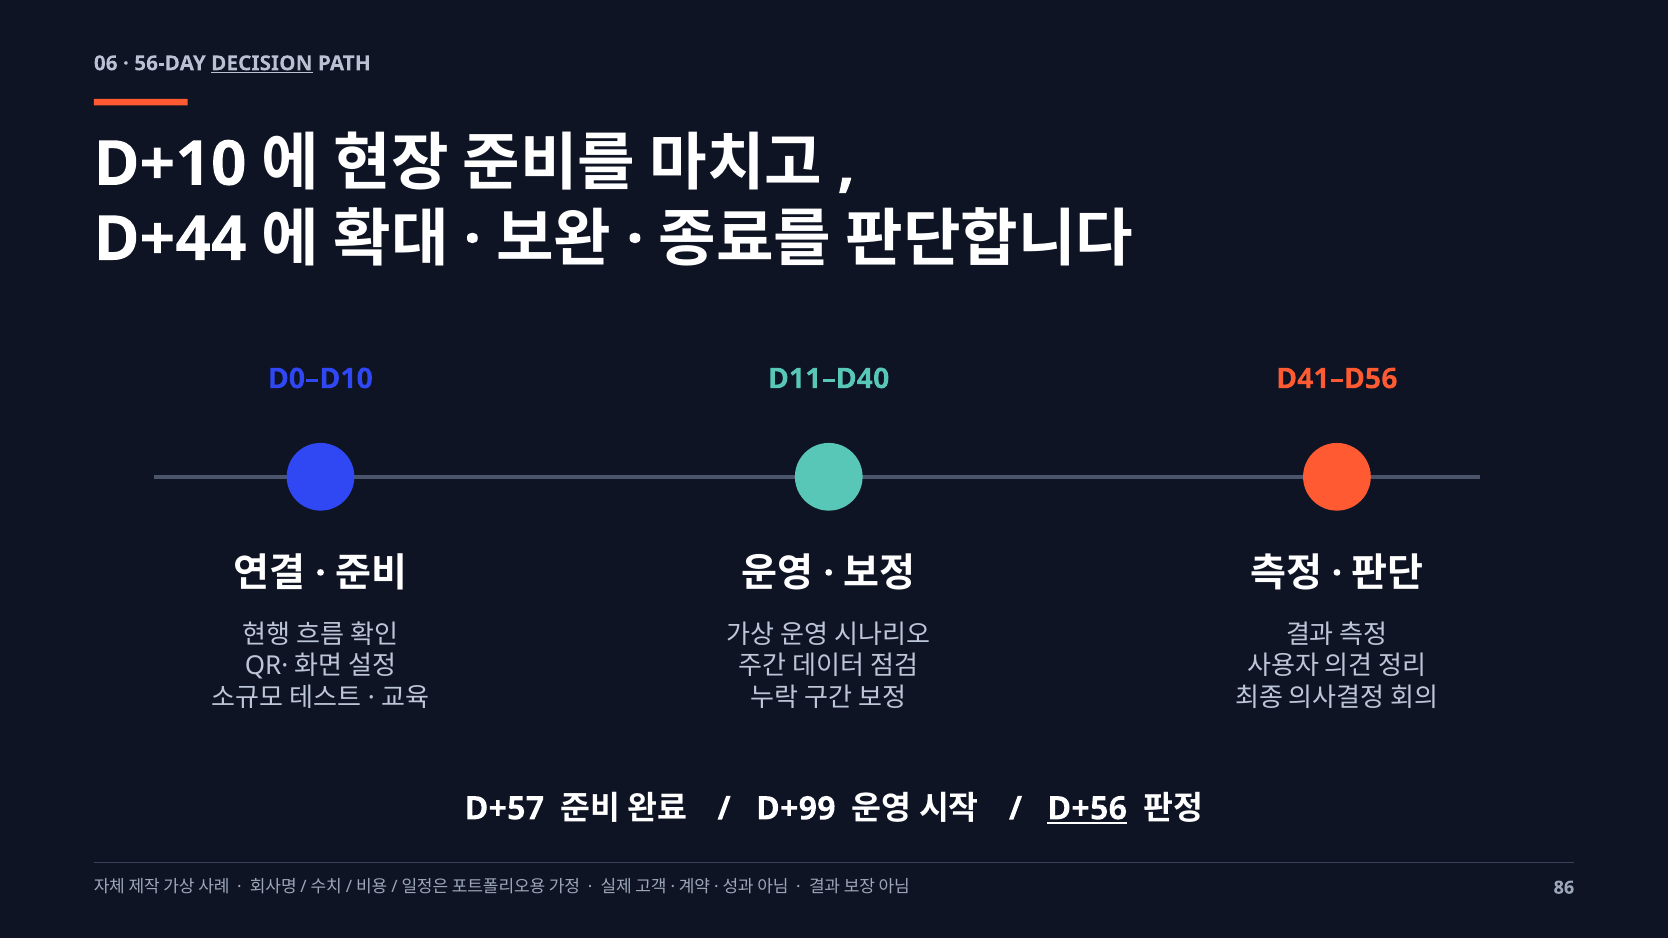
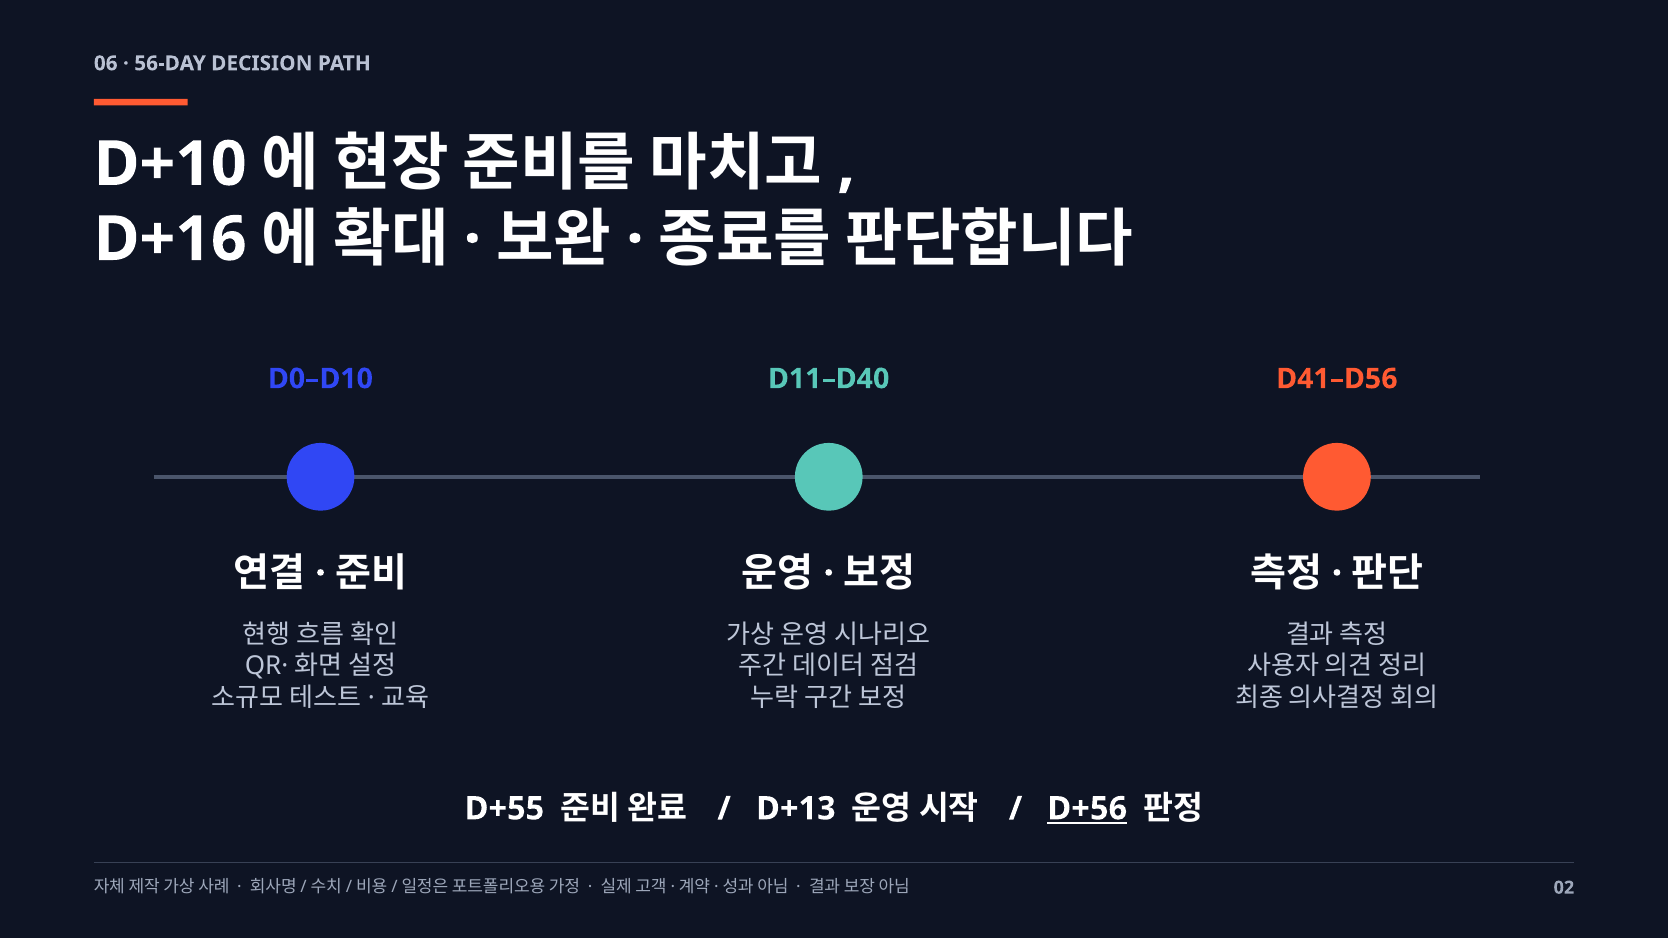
DECISION underline: present -> none (262, 63)
D+44: D+44 -> D+16 (170, 239)
D+57: D+57 -> D+55 (504, 809)
D+99: D+99 -> D+13 (796, 809)
86: 86 -> 02 (1564, 888)
